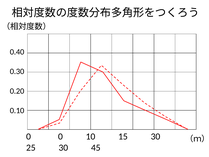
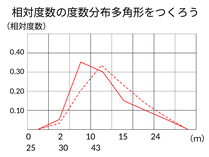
0 0: 0 -> 2 (60, 136)
15 30: 30 -> 24 (155, 136)
45: 45 -> 43 (96, 147)
